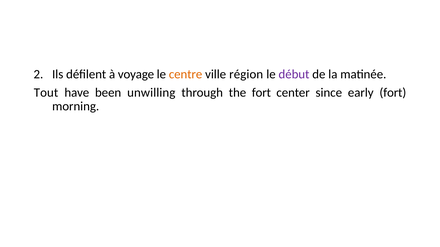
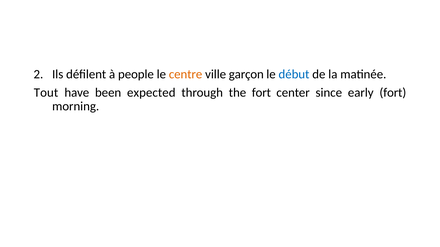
voyage: voyage -> people (136, 74)
région: région -> garçon (246, 74)
début colour: purple -> blue (294, 74)
unwilling: unwilling -> expected (151, 93)
